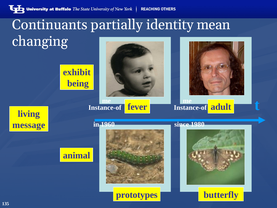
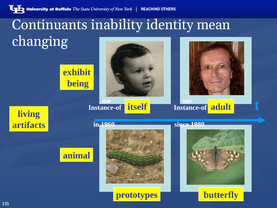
partially: partially -> inability (117, 25)
fever: fever -> itself (137, 107)
message: message -> artifacts (29, 125)
